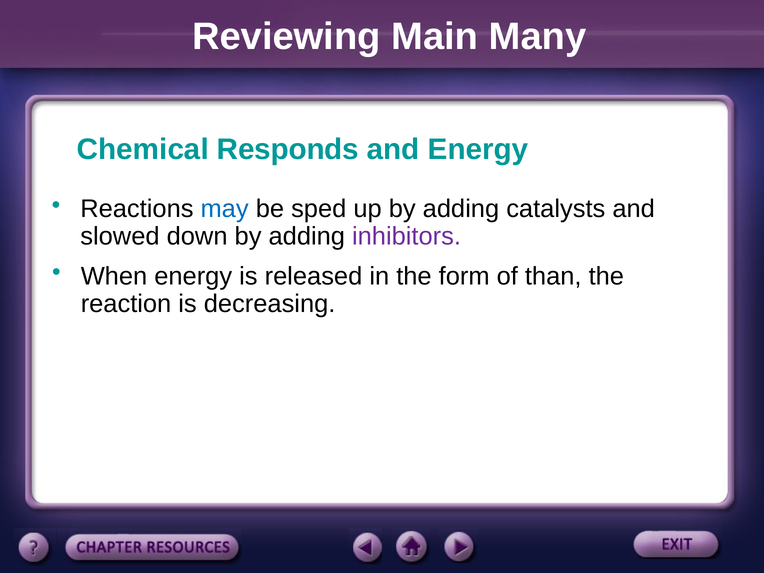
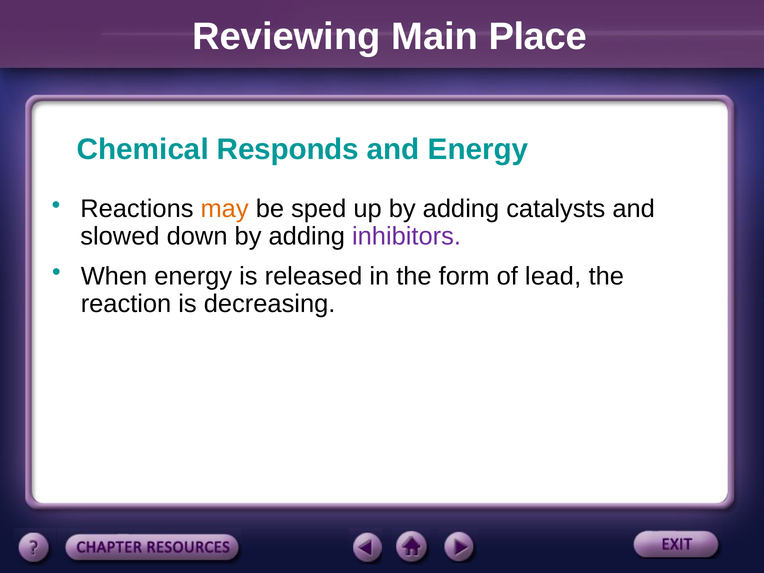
Many: Many -> Place (538, 37)
may colour: blue -> orange (225, 209)
than: than -> lead (553, 276)
